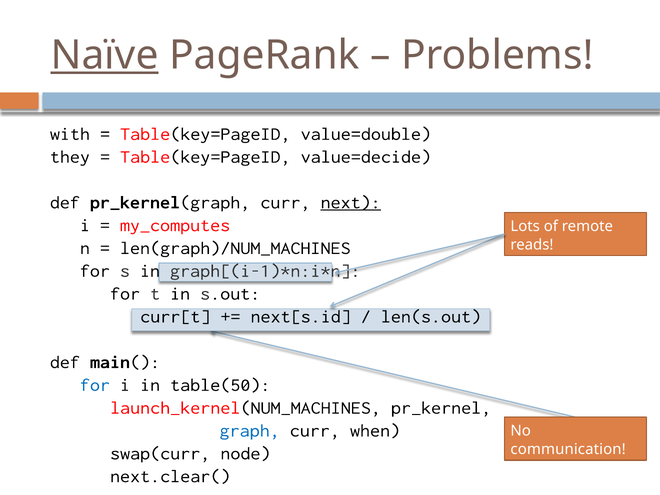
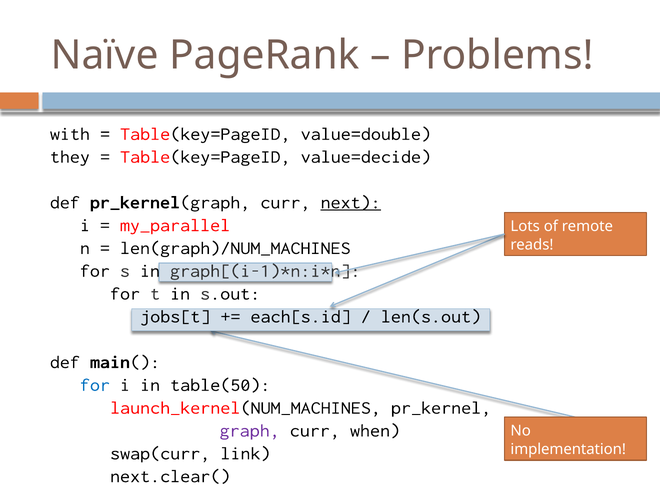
Naïve underline: present -> none (105, 55)
my_computes: my_computes -> my_parallel (175, 225)
curr[t: curr[t -> jobs[t (175, 316)
next[s.id: next[s.id -> each[s.id (301, 316)
graph colour: blue -> purple (250, 430)
communication: communication -> implementation (568, 449)
node: node -> link (245, 453)
